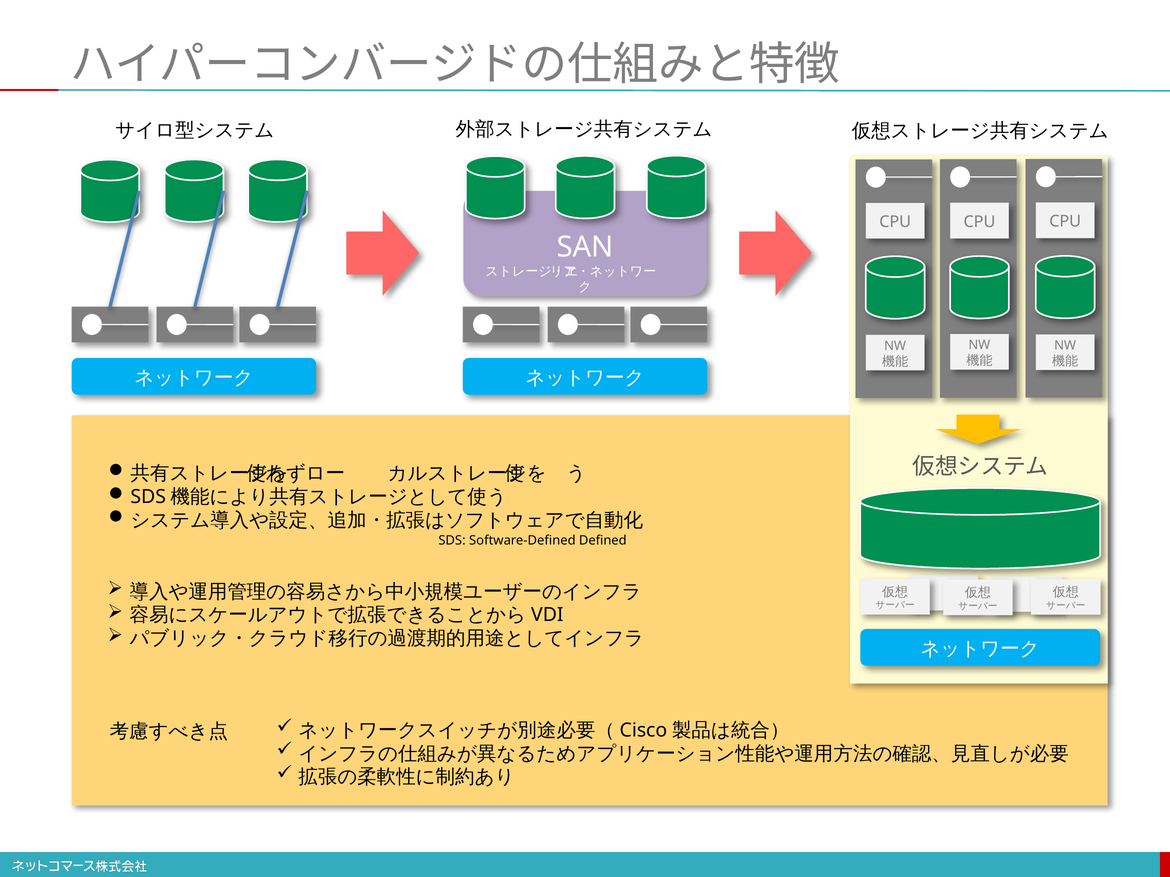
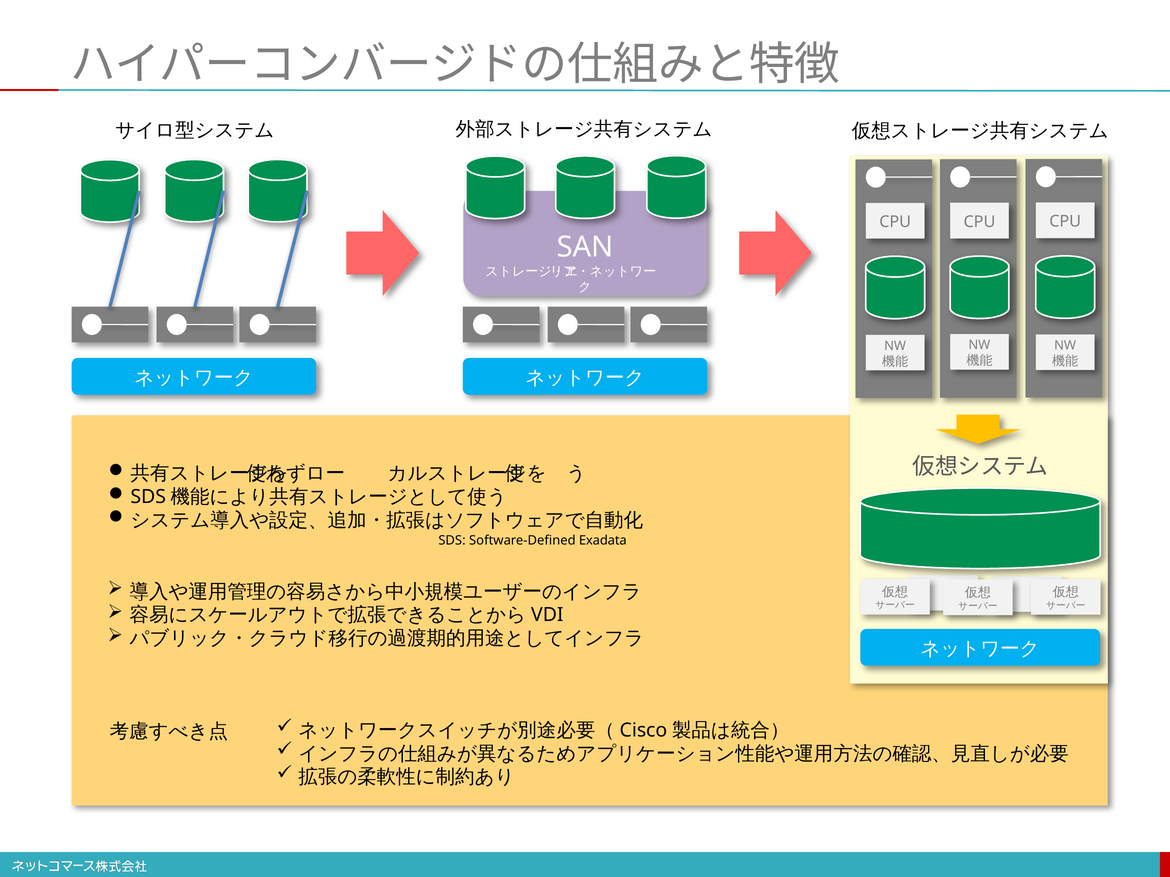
Defined: Defined -> Exadata (603, 541)
